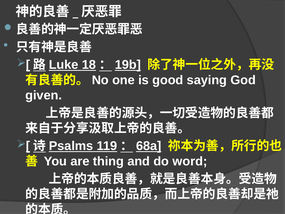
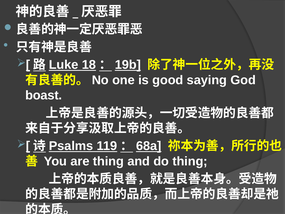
given: given -> boast (44, 95)
do word: word -> thing (190, 161)
